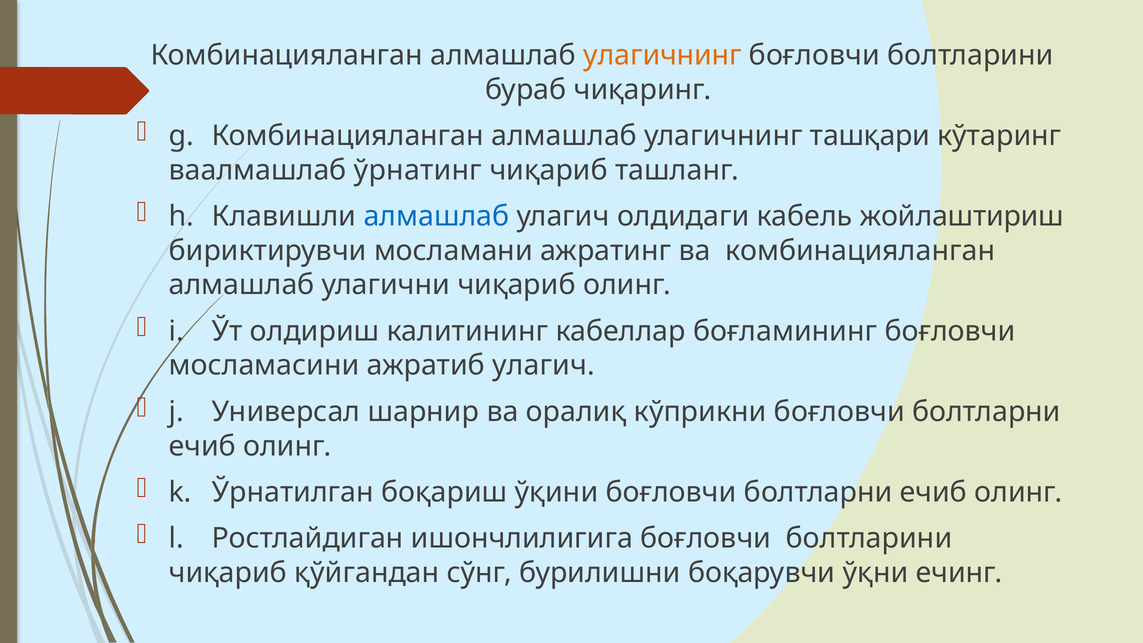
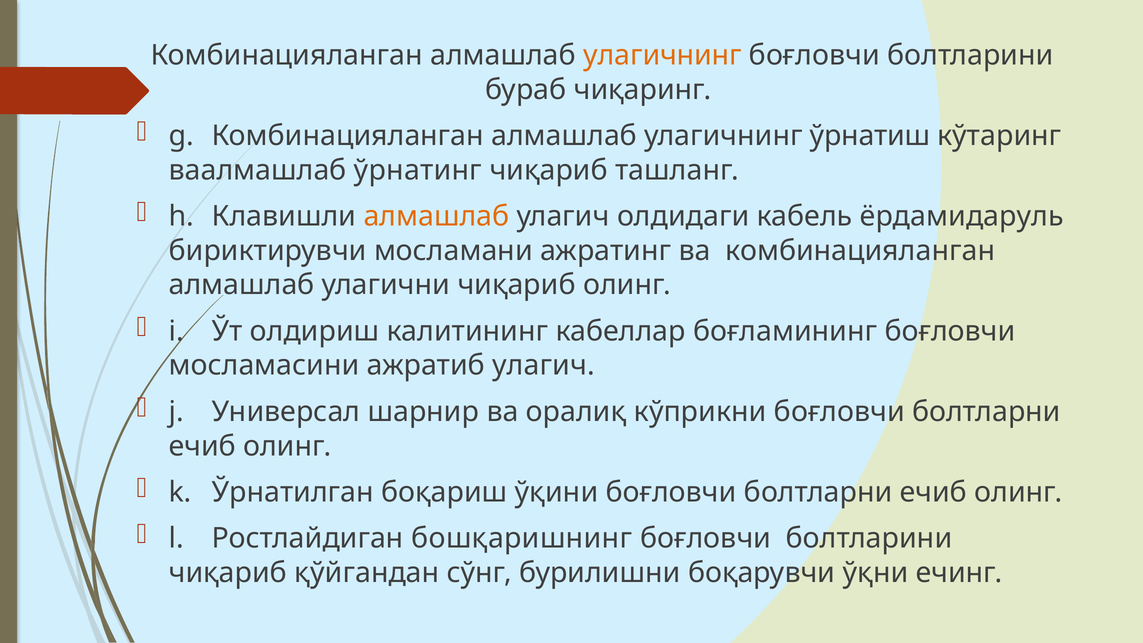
ташқари: ташқари -> ўрнатиш (870, 136)
алмашлаб colour: blue -> orange (436, 216)
жойлаштириш: жойлаштириш -> ёрдамидаруль (962, 216)
ишончлилигига: ишончлилигига -> бошқаришнинг (522, 538)
